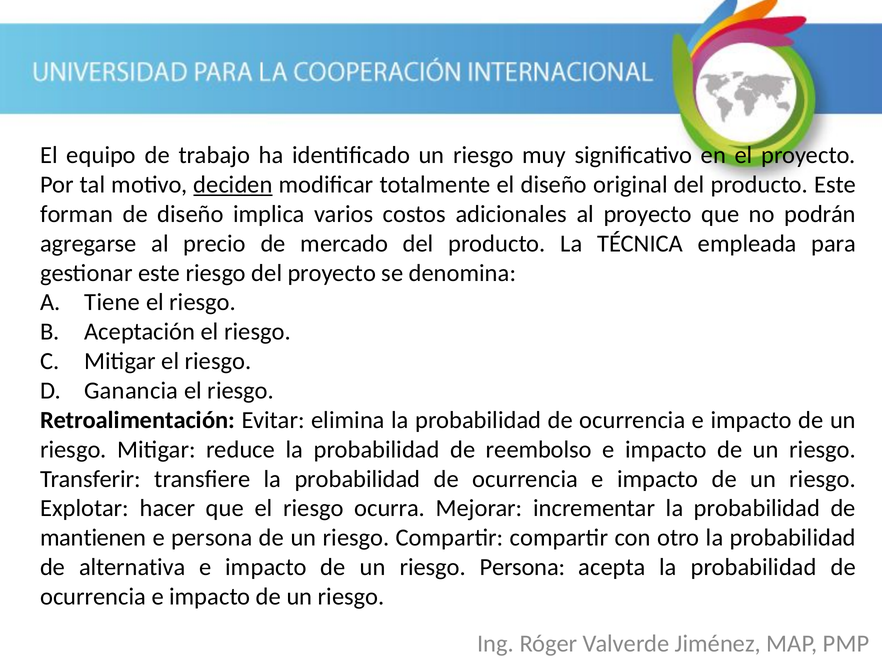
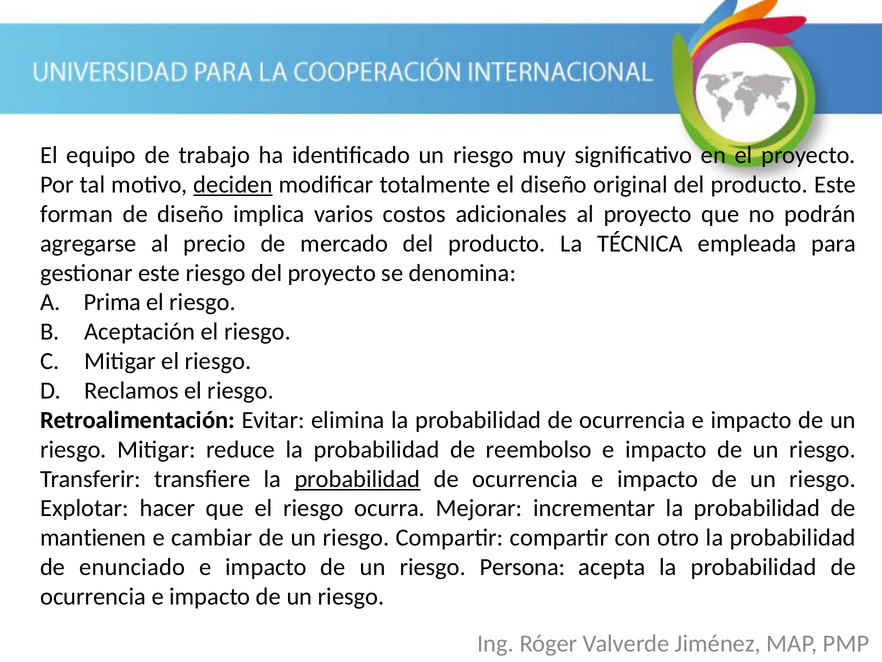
Tiene: Tiene -> Prima (113, 302)
Ganancia: Ganancia -> Reclamos (131, 390)
probabilidad underline: none -> present (357, 479)
e persona: persona -> cambiar (212, 537)
alternativa: alternativa -> enunciado (132, 567)
